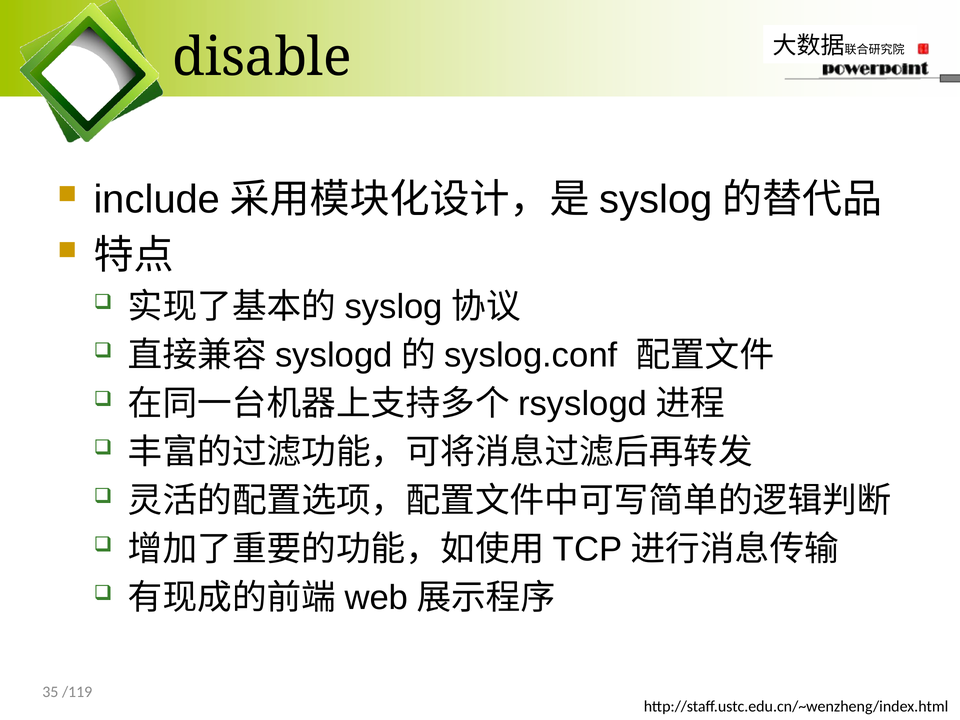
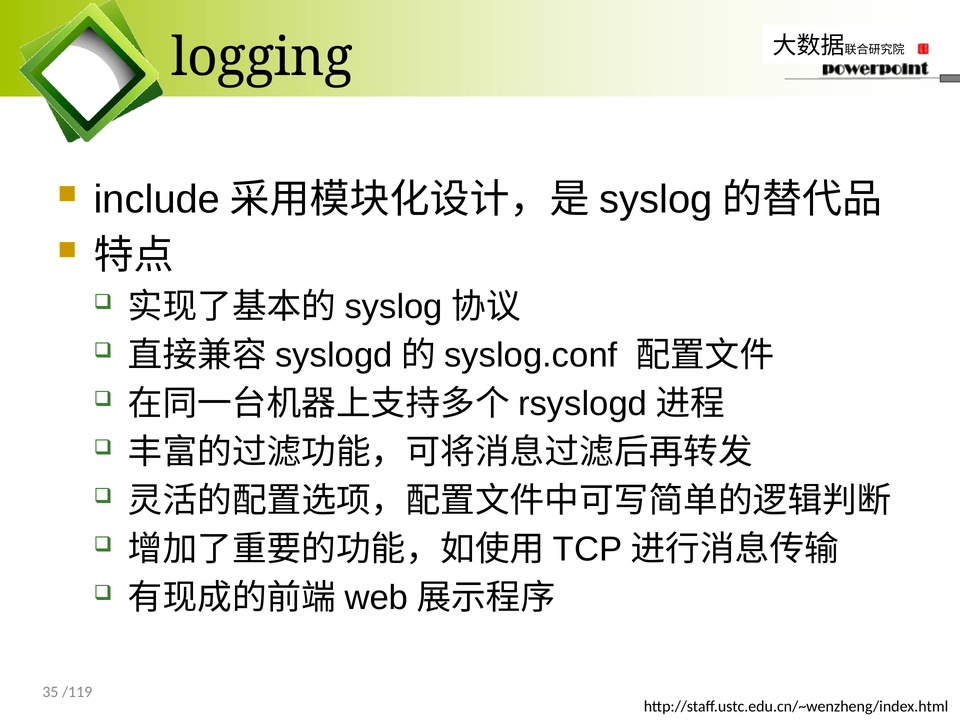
disable: disable -> logging (262, 58)
